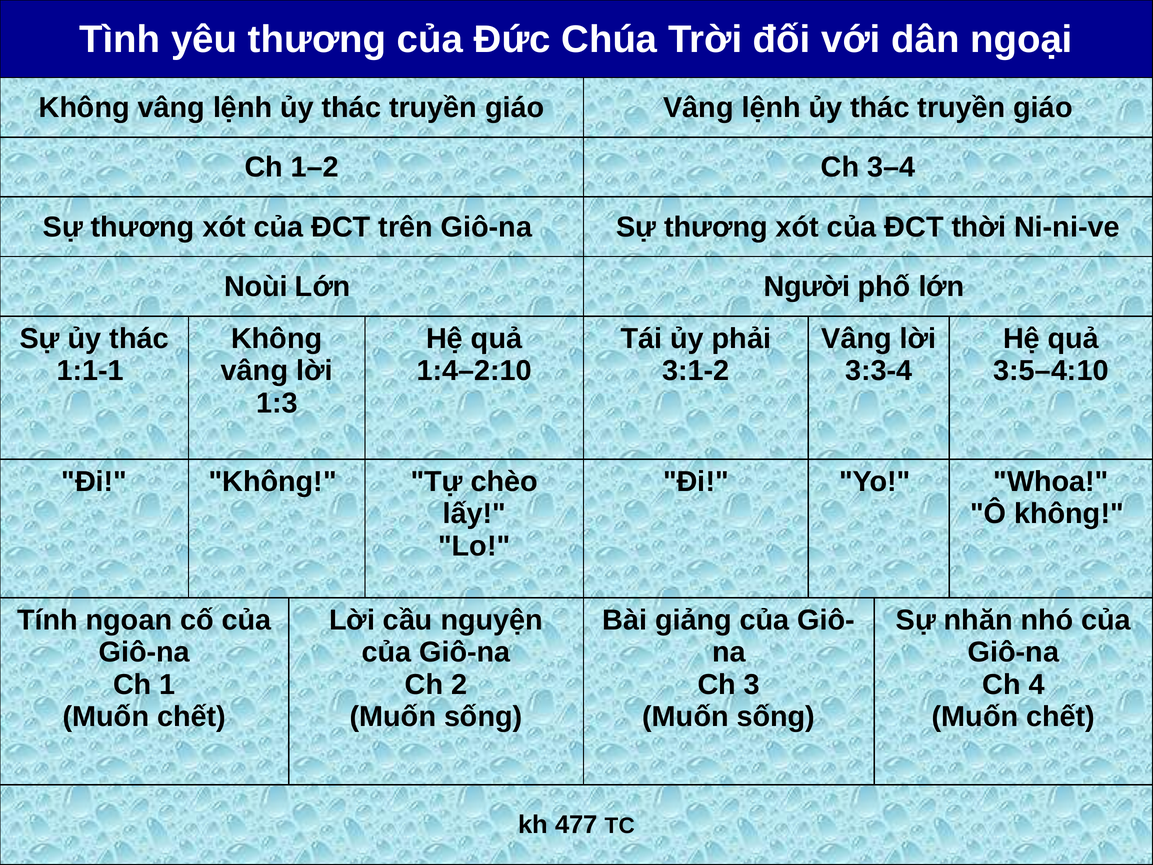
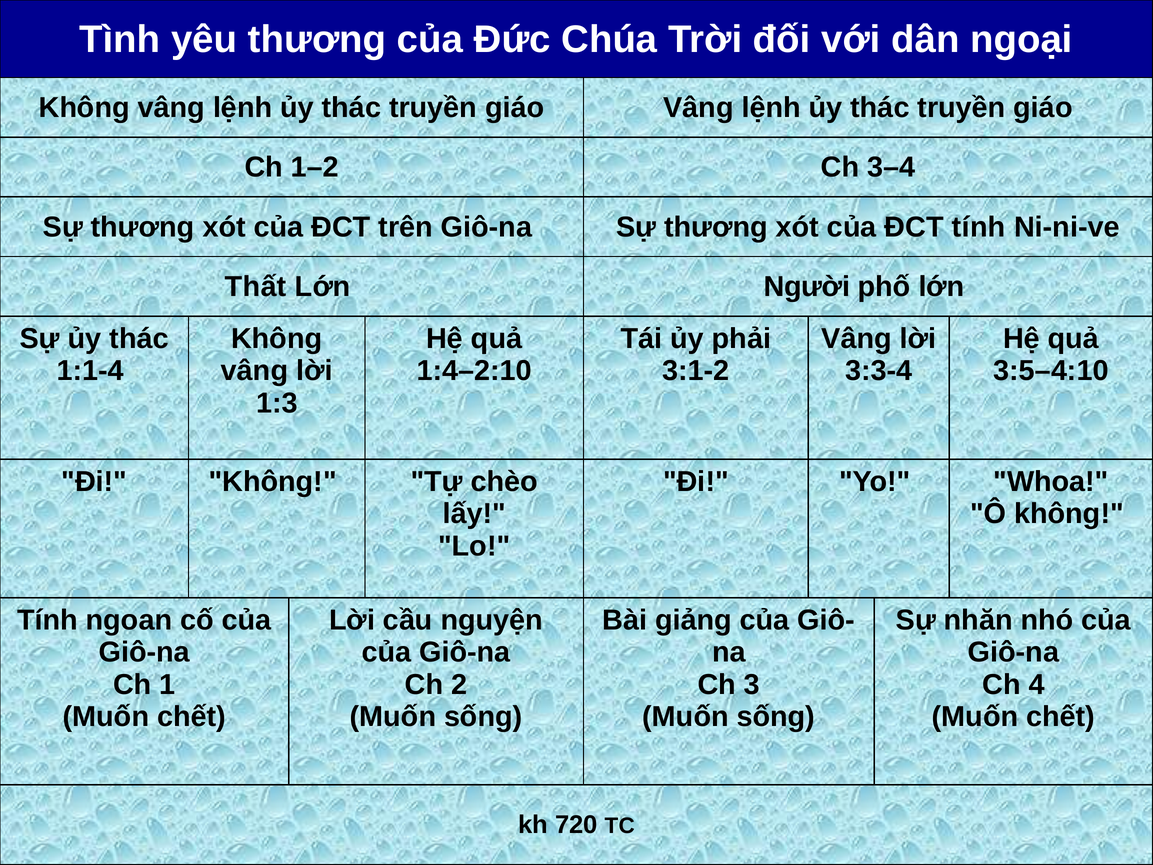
ĐCT thời: thời -> tính (979, 227)
Noùi: Noùi -> Thất (256, 287)
1:1-1: 1:1-1 -> 1:1-4 (90, 371)
477: 477 -> 720 (576, 825)
